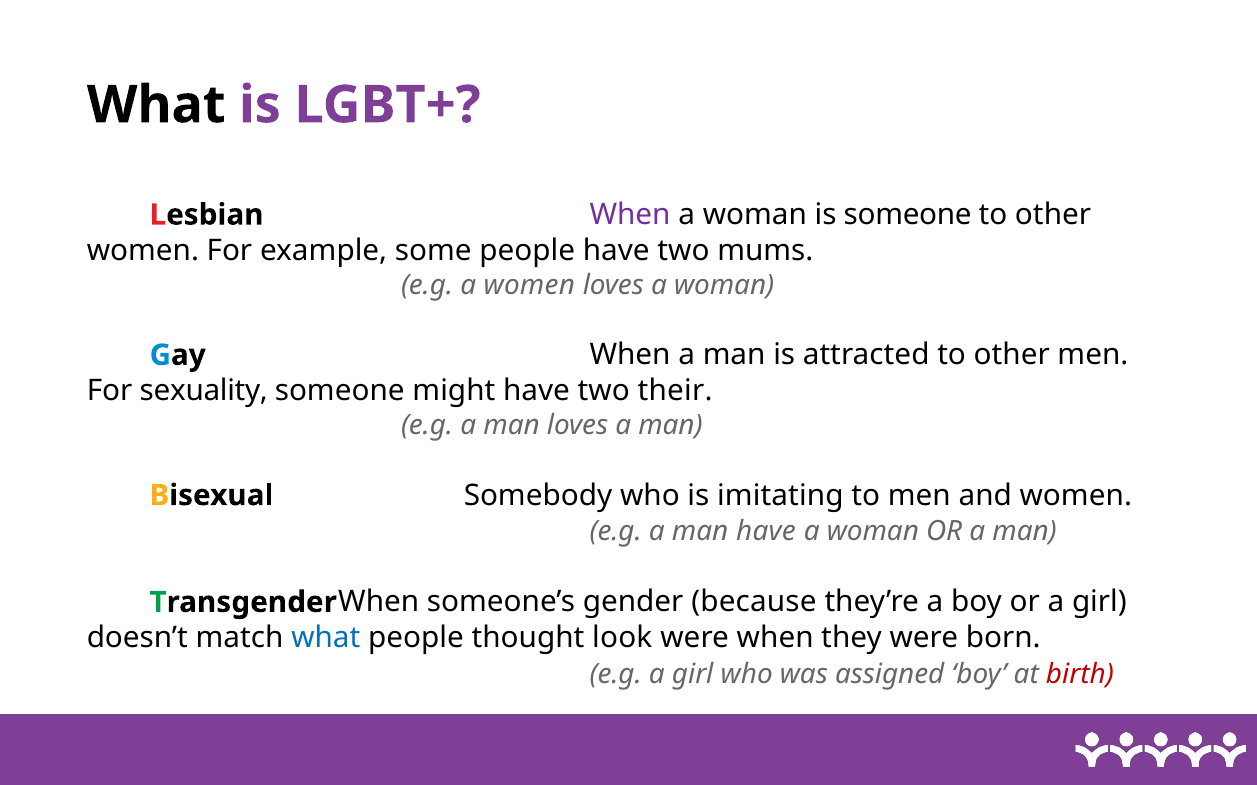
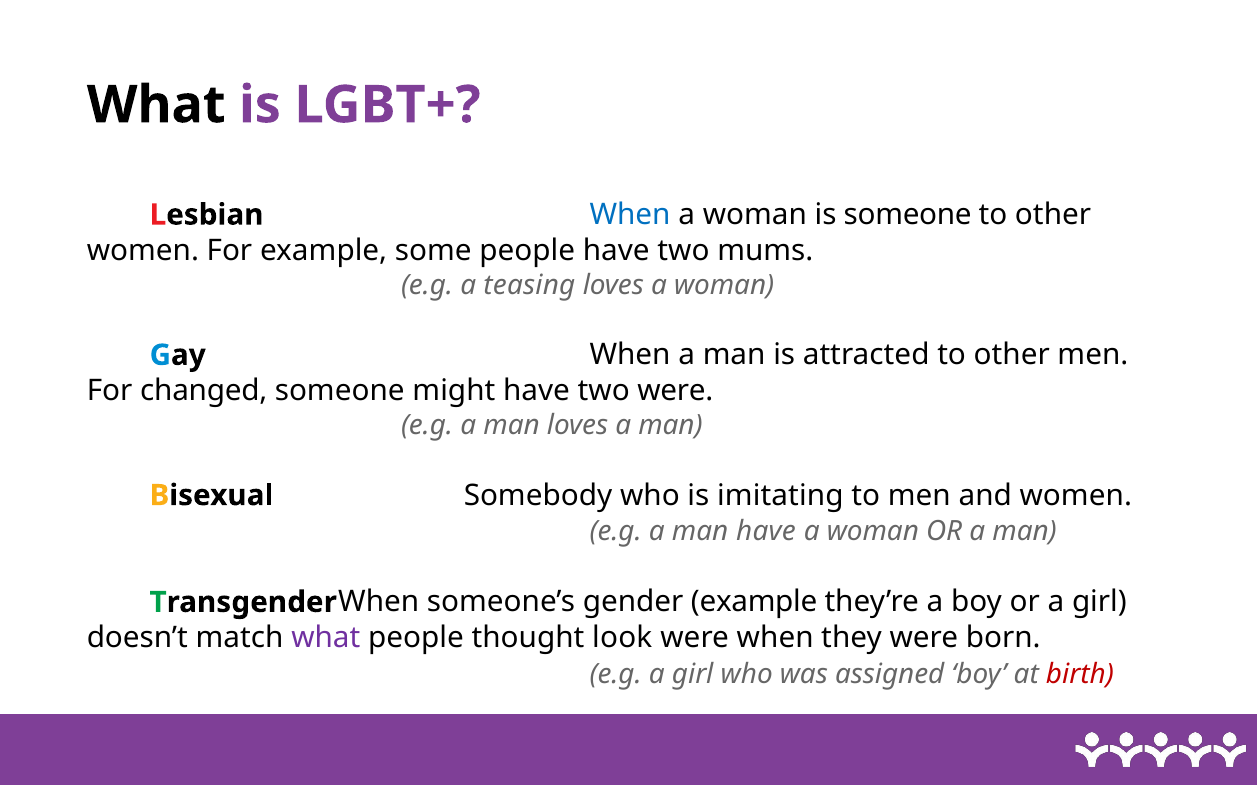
When colour: purple -> blue (630, 215)
a women: women -> teasing (529, 285)
sexuality: sexuality -> changed (204, 391)
two their: their -> were (675, 391)
gender because: because -> example (754, 603)
what colour: blue -> purple (326, 638)
